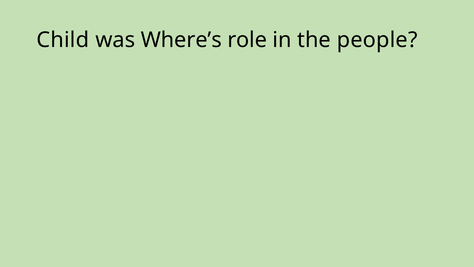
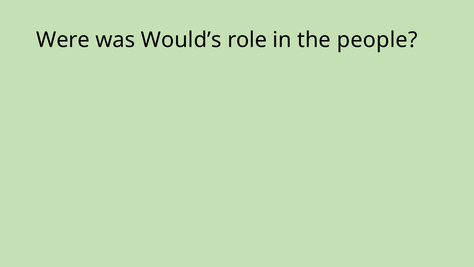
Child: Child -> Were (63, 40)
Where’s: Where’s -> Would’s (181, 40)
